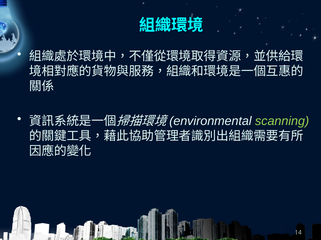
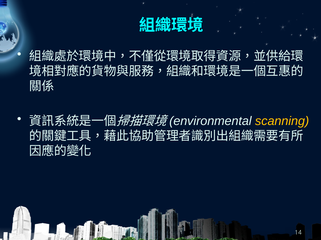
scanning colour: light green -> yellow (282, 121)
